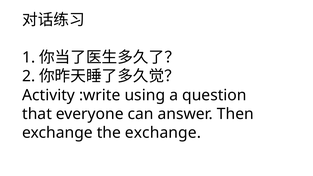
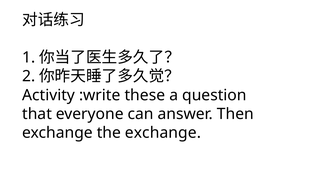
using: using -> these (145, 95)
